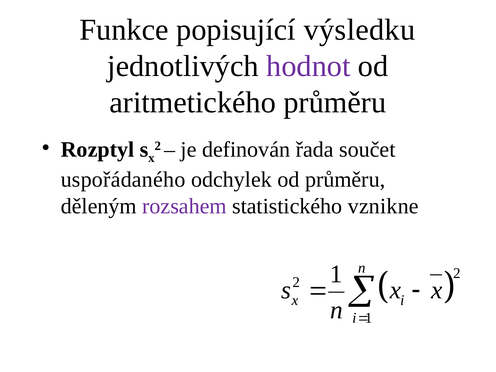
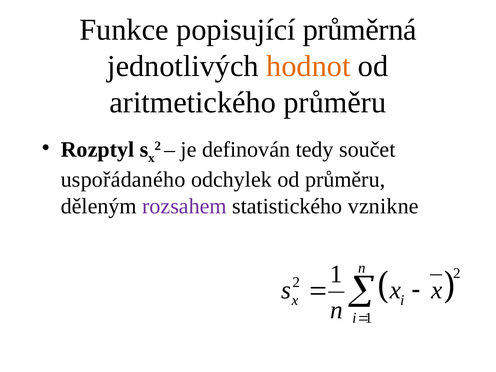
výsledku: výsledku -> průměrná (360, 30)
hodnot colour: purple -> orange (308, 66)
řada: řada -> tedy (315, 150)
